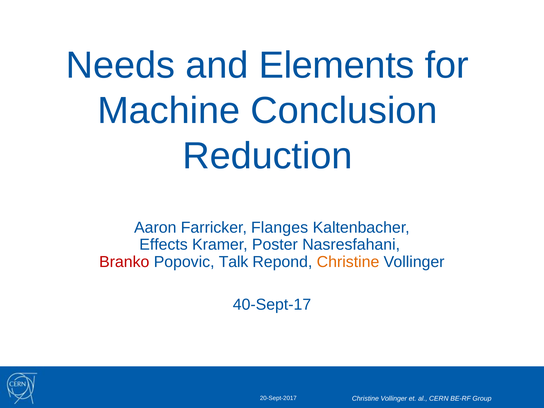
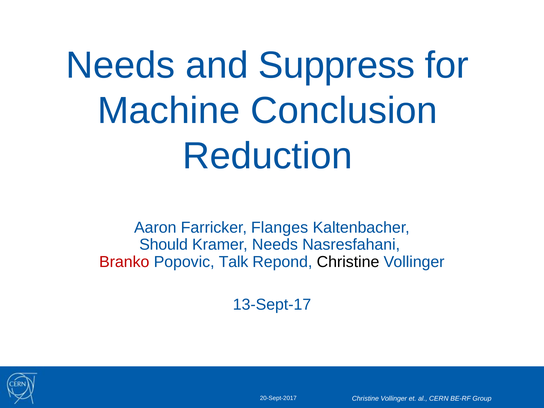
Elements: Elements -> Suppress (337, 65)
Effects: Effects -> Should (164, 245)
Kramer Poster: Poster -> Needs (275, 245)
Christine colour: orange -> black (348, 262)
40-Sept-17: 40-Sept-17 -> 13-Sept-17 (272, 305)
